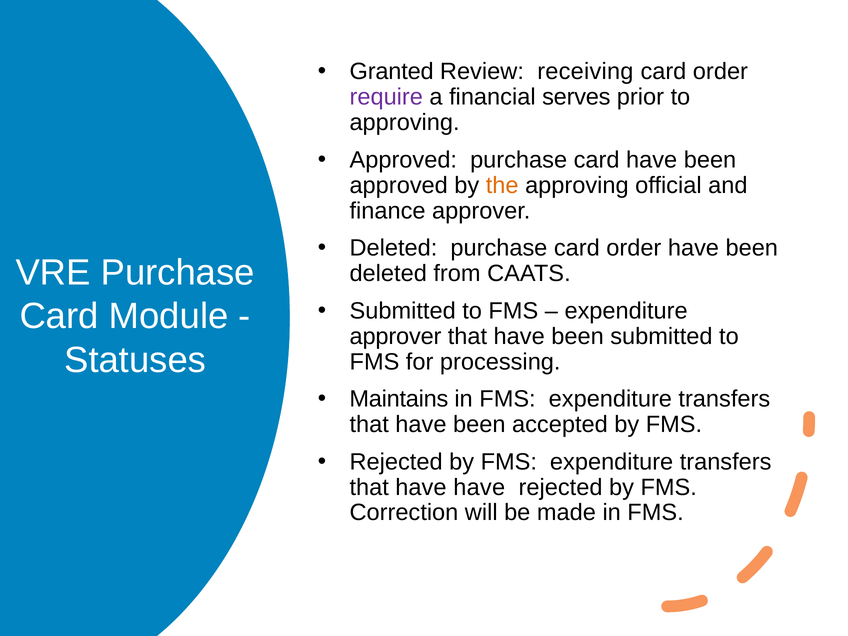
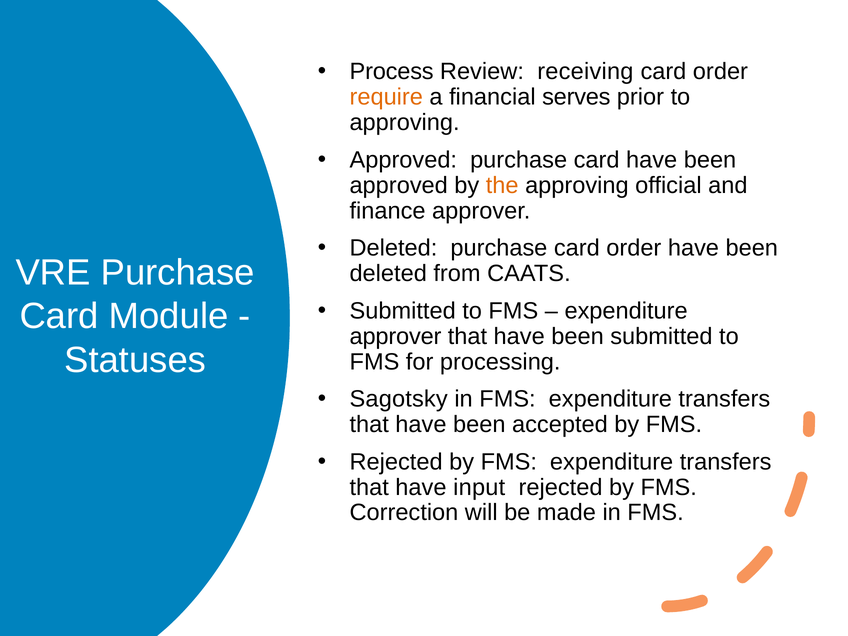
Granted: Granted -> Process (392, 72)
require colour: purple -> orange (386, 97)
Maintains: Maintains -> Sagotsky (399, 399)
have have: have -> input (479, 487)
